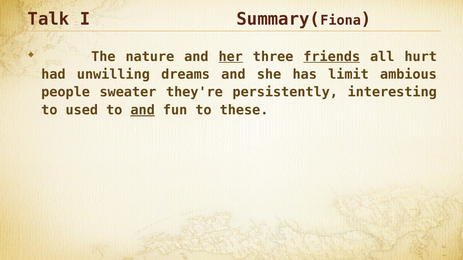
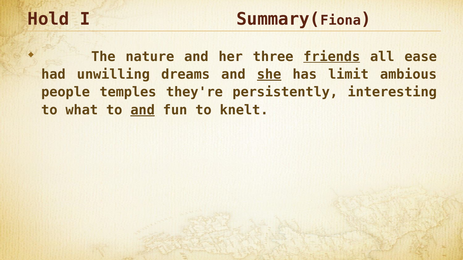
Talk: Talk -> Hold (49, 19)
her underline: present -> none (231, 57)
hurt: hurt -> ease (421, 57)
she underline: none -> present (269, 75)
sweater: sweater -> temples (128, 92)
used: used -> what (82, 110)
these: these -> knelt (244, 110)
